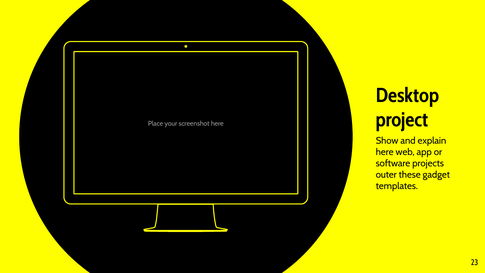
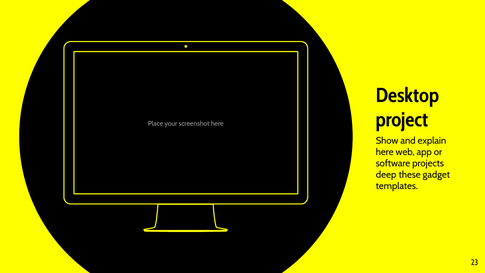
outer: outer -> deep (386, 175)
